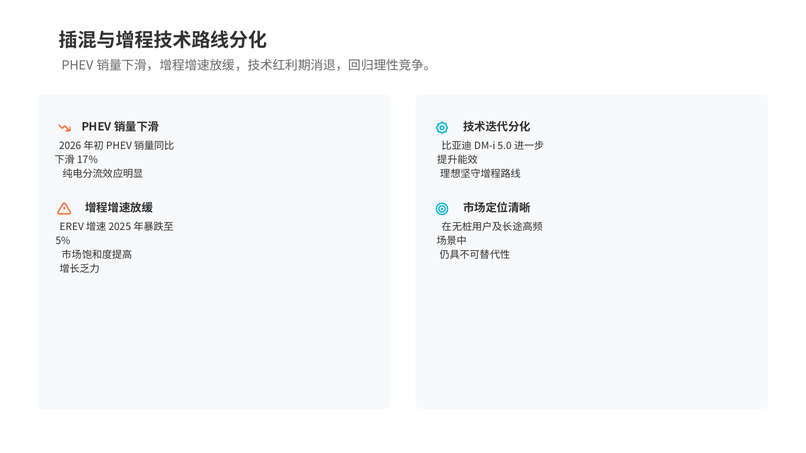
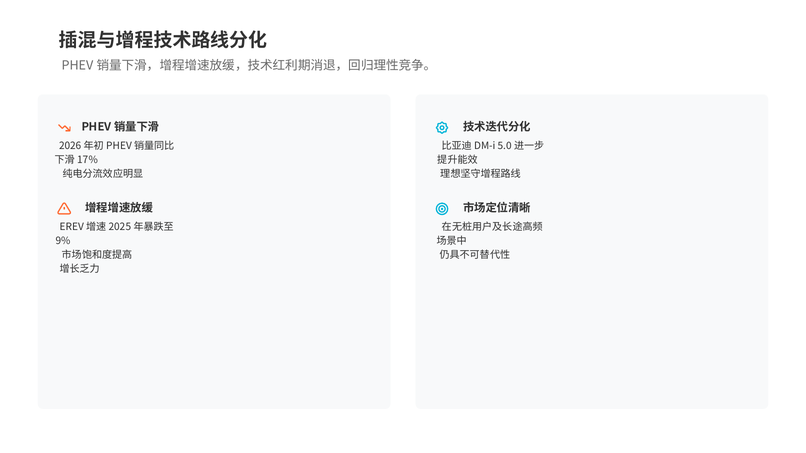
5%: 5% -> 9% (63, 241)
